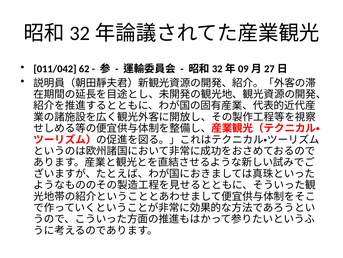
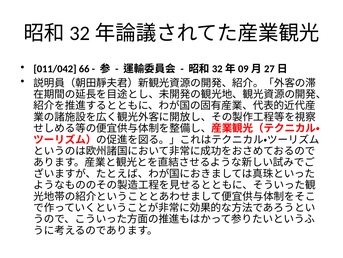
62: 62 -> 66 (84, 69)
